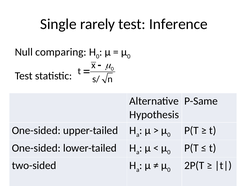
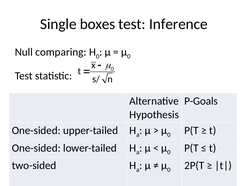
rarely: rarely -> boxes (98, 24)
P-Same: P-Same -> P-Goals (201, 101)
